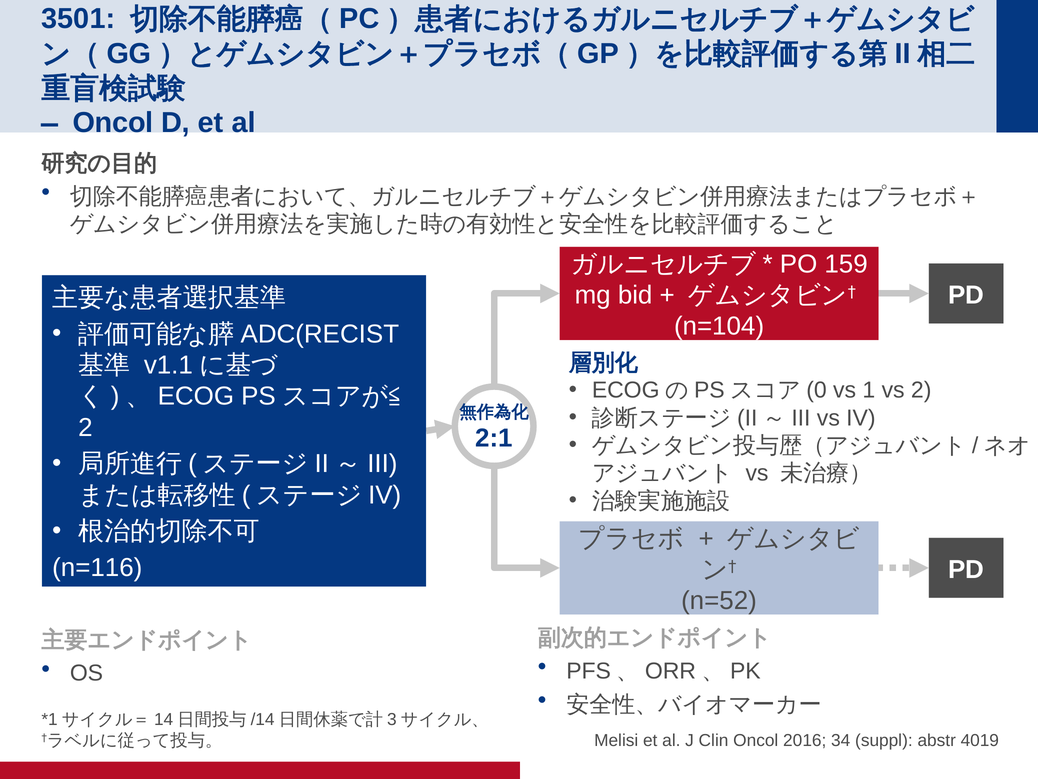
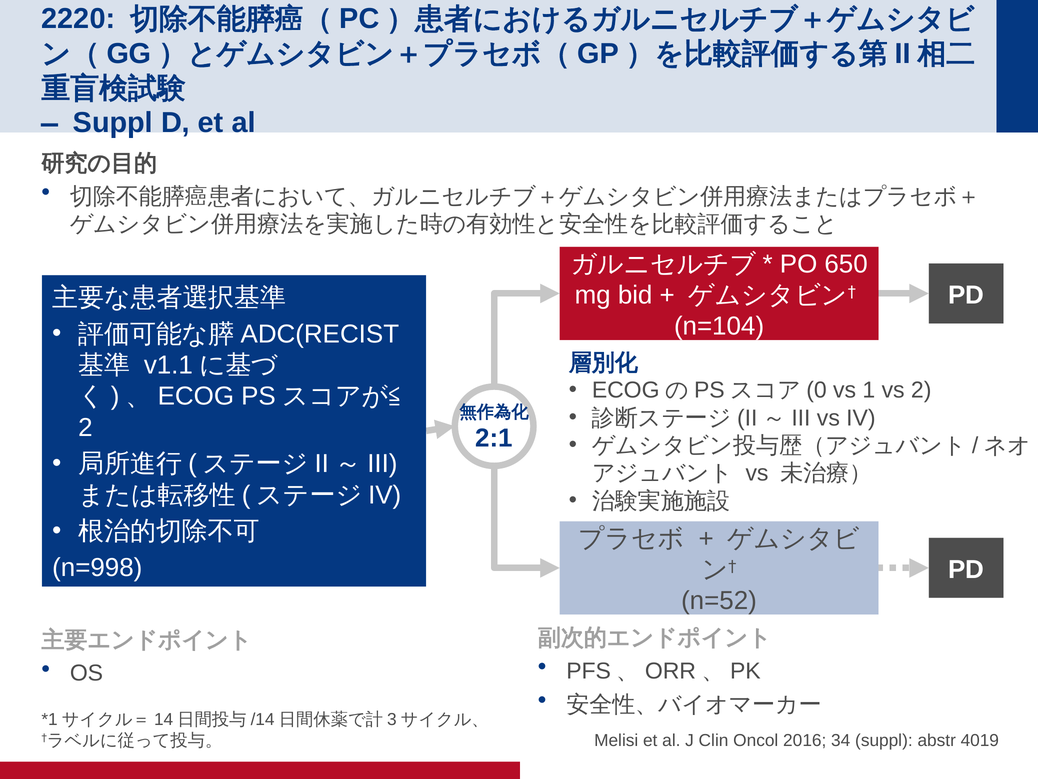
3501: 3501 -> 2220 (78, 19)
Oncol: Oncol -> Suppl (113, 123)
159: 159 -> 650 (846, 264)
n=116: n=116 -> n=998 (97, 567)
